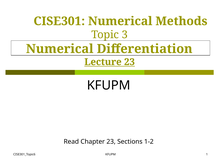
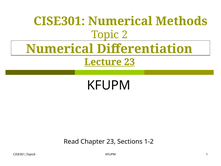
3: 3 -> 2 (125, 35)
